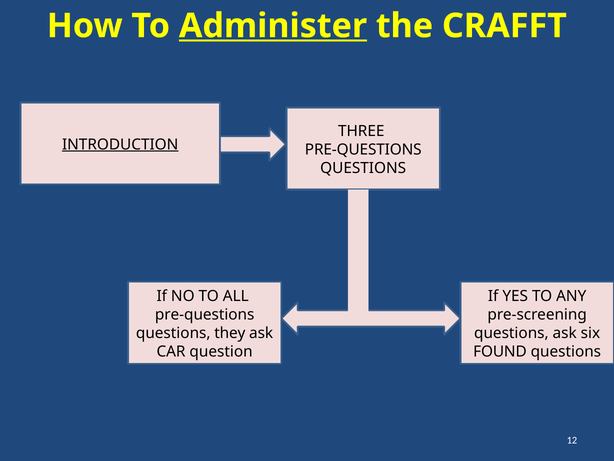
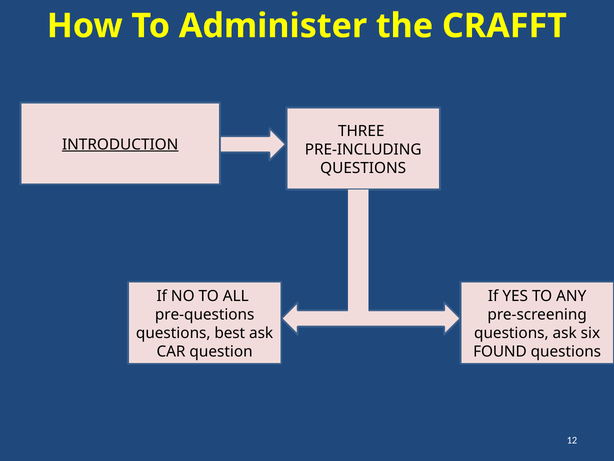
Administer underline: present -> none (273, 26)
PRE-QUESTIONS: PRE-QUESTIONS -> PRE-INCLUDING (363, 149)
they: they -> best (230, 333)
